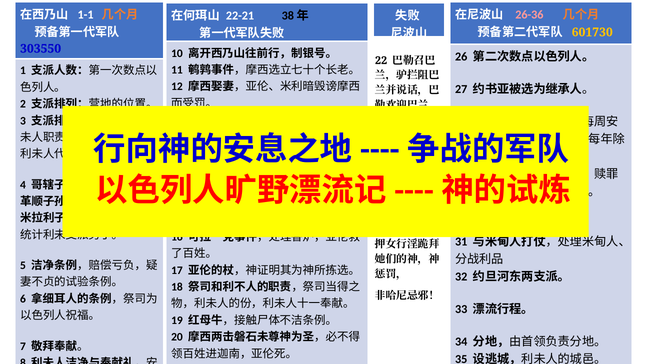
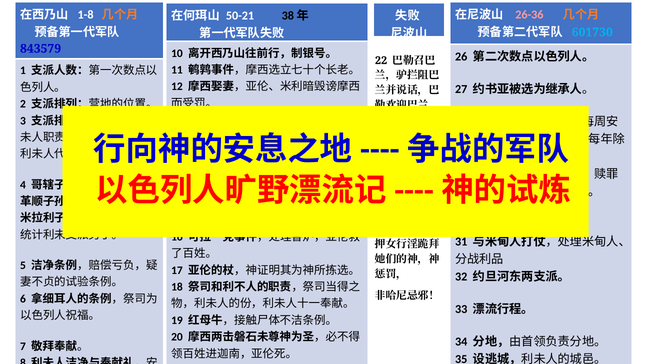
1-1: 1-1 -> 1-8 (86, 15)
22-21: 22-21 -> 50-21 (240, 16)
601730 colour: yellow -> light blue (592, 32)
303550: 303550 -> 843579 (41, 49)
